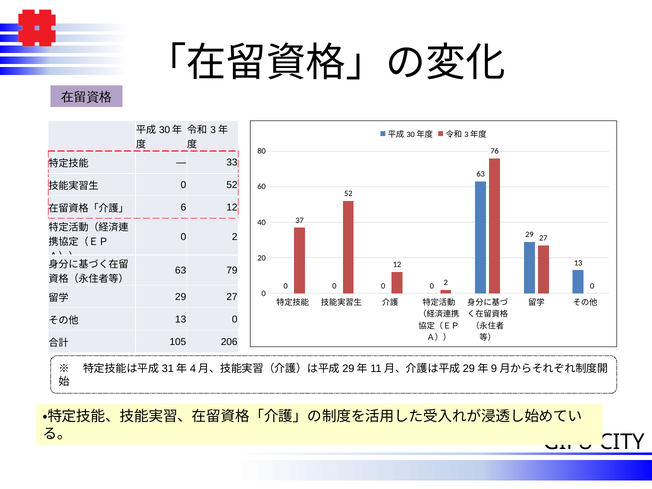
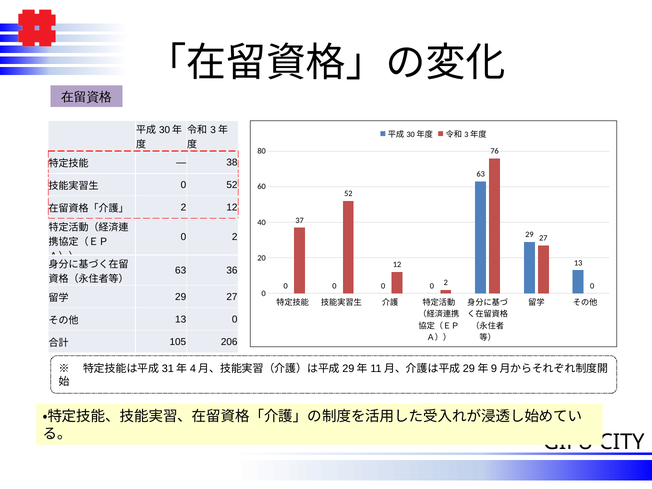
33: 33 -> 38 (232, 163)
6: 6 -> 2 (183, 208)
79: 79 -> 36 (232, 271)
